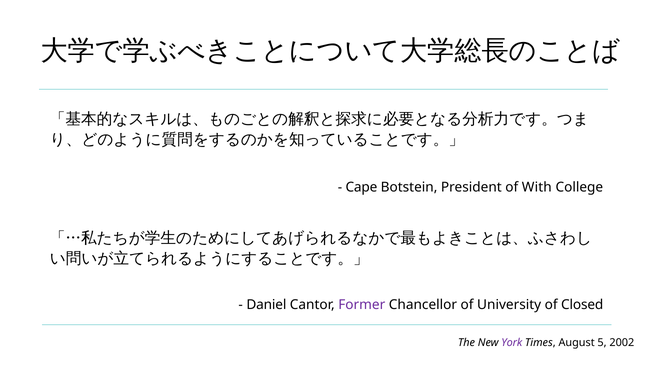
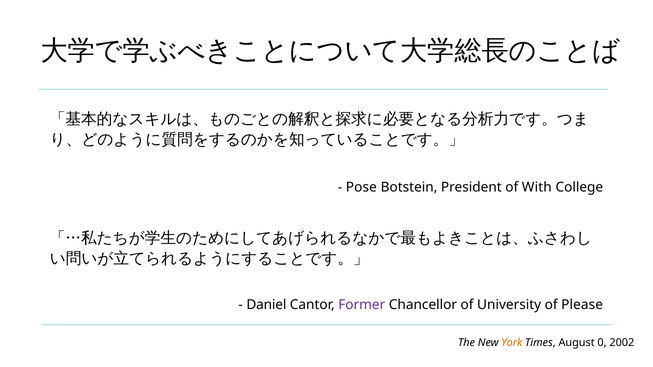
Cape: Cape -> Pose (361, 188)
Closed: Closed -> Please (582, 305)
York colour: purple -> orange (512, 343)
5: 5 -> 0 (602, 343)
